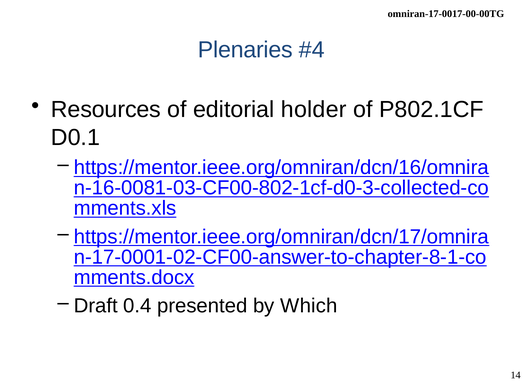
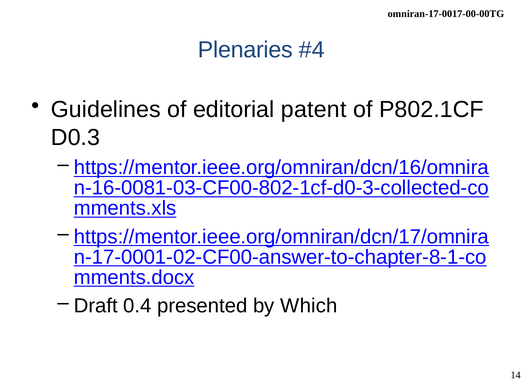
Resources: Resources -> Guidelines (106, 110)
holder: holder -> patent (314, 110)
D0.1: D0.1 -> D0.3 (75, 138)
